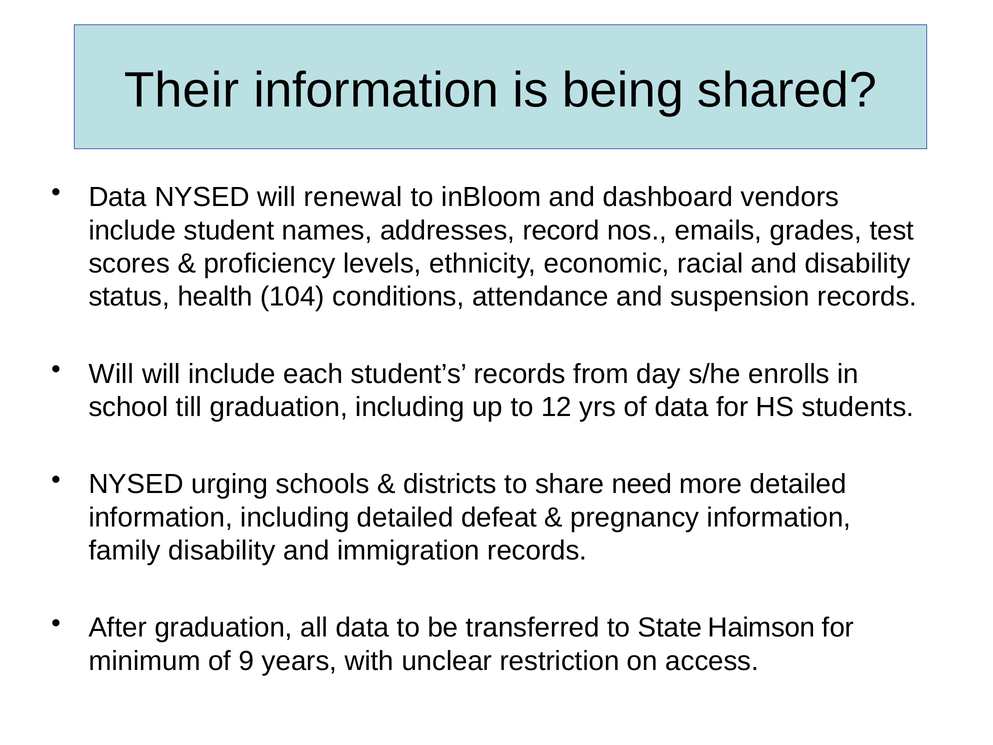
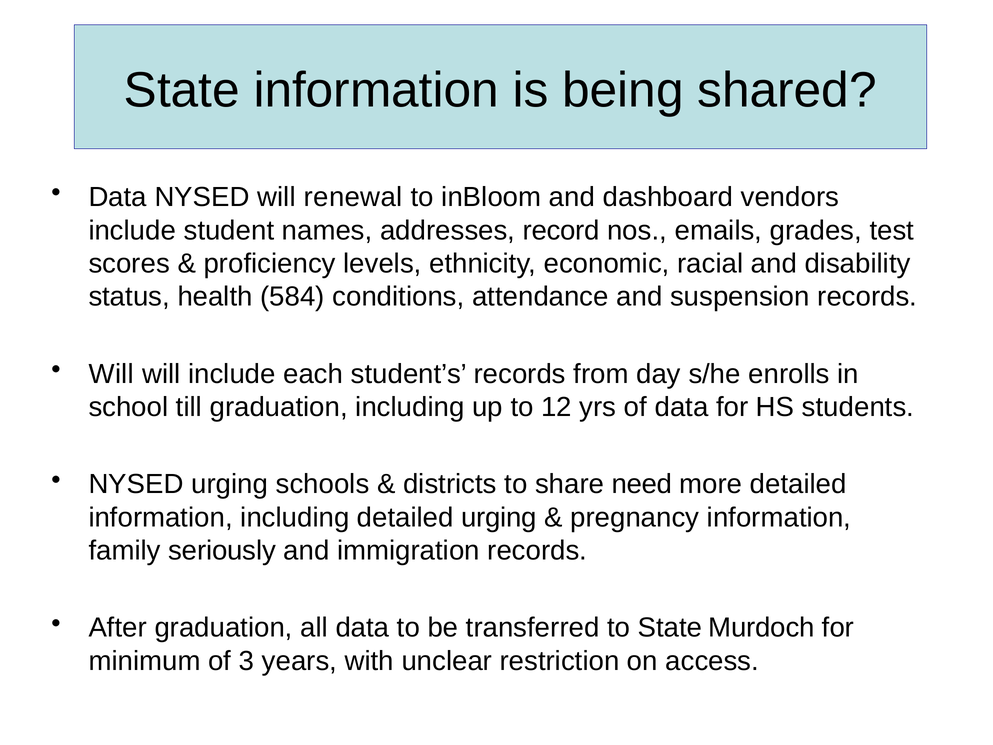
Their: Their -> State (182, 90)
104: 104 -> 584 (292, 297)
detailed defeat: defeat -> urging (499, 517)
family disability: disability -> seriously (222, 550)
Haimson: Haimson -> Murdoch (761, 628)
9: 9 -> 3 (247, 661)
